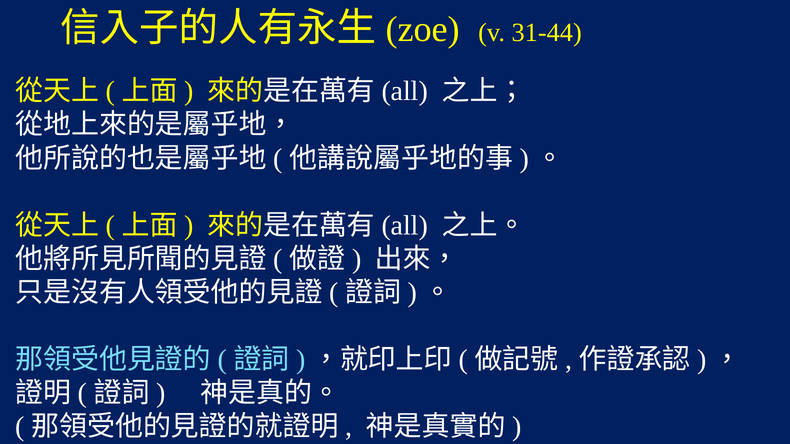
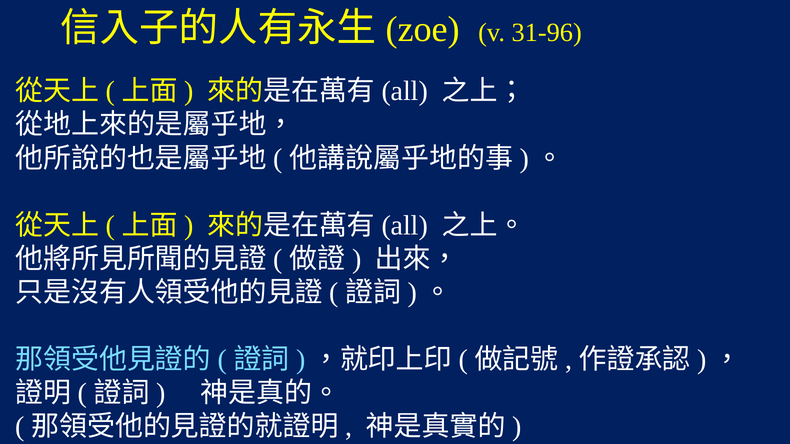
31-44: 31-44 -> 31-96 (547, 33)
